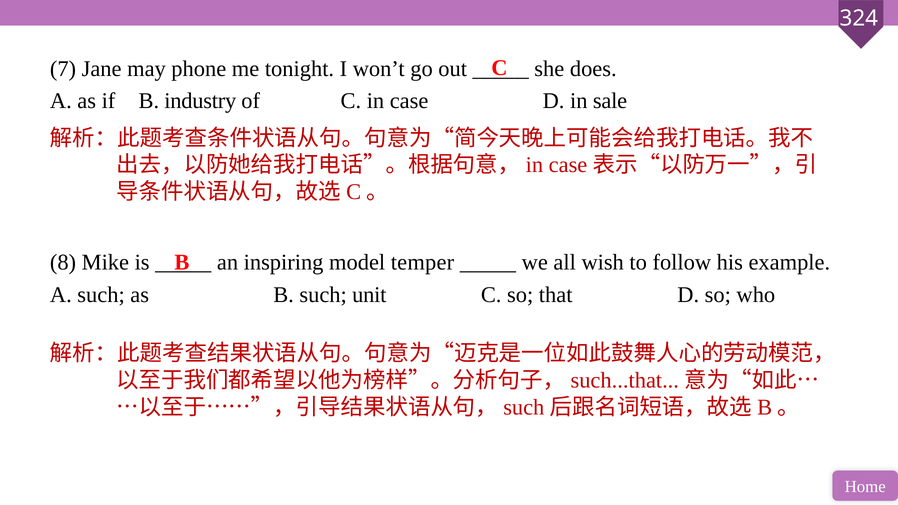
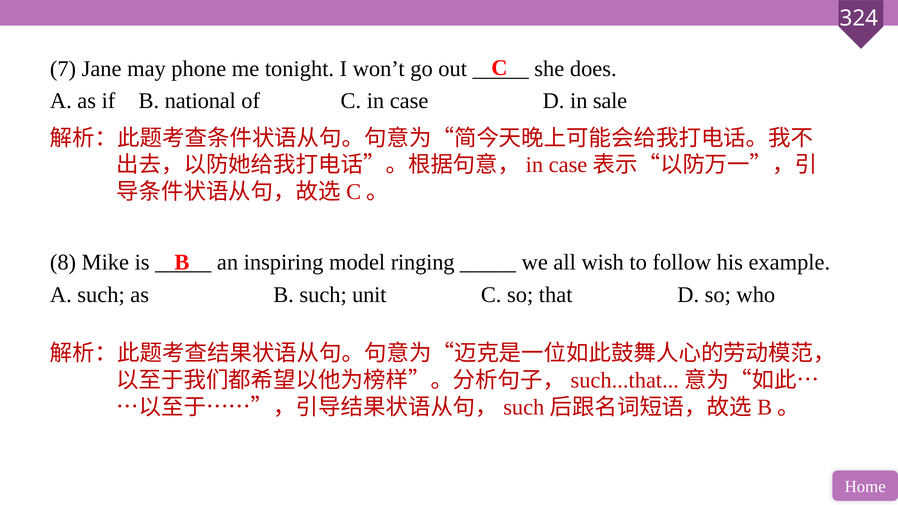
industry: industry -> national (200, 101)
temper: temper -> ringing (423, 263)
